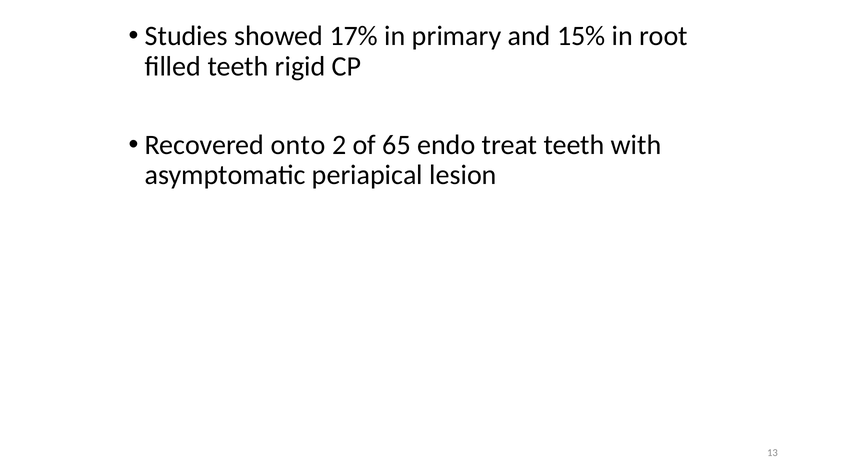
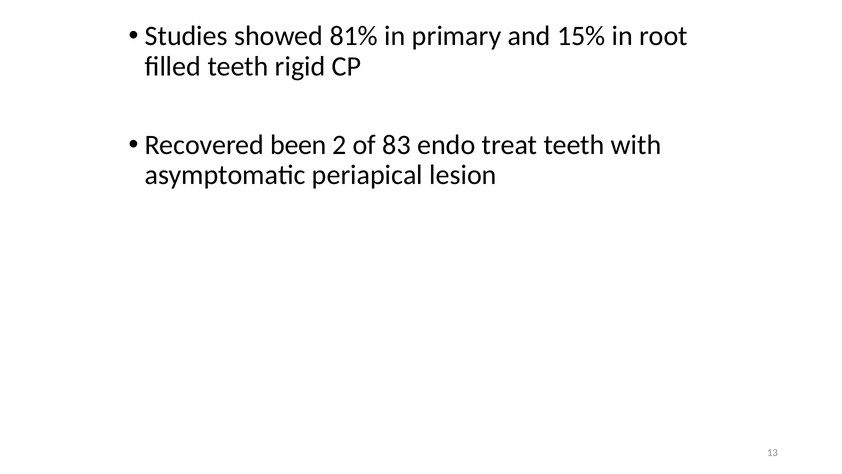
17%: 17% -> 81% (354, 36)
onto: onto -> been (298, 145)
65: 65 -> 83 (397, 145)
